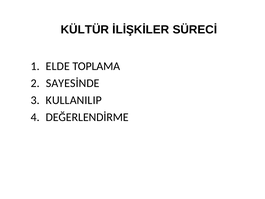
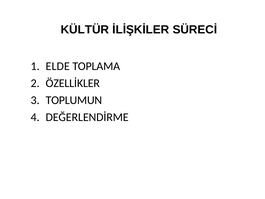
SAYESİNDE: SAYESİNDE -> ÖZELLİKLER (73, 83)
KULLANILIP: KULLANILIP -> TOPLUMUN (74, 100)
